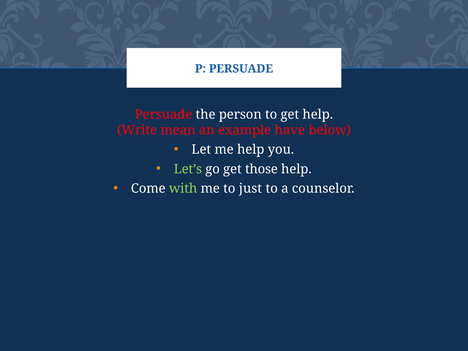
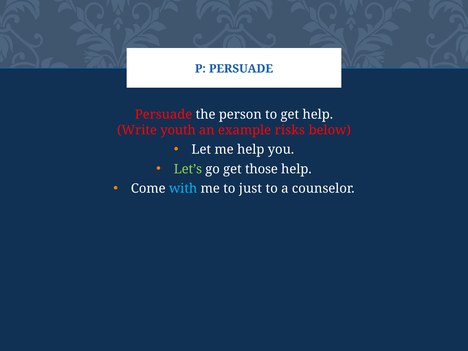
mean: mean -> youth (178, 130)
have: have -> risks (290, 130)
with colour: light green -> light blue (183, 189)
